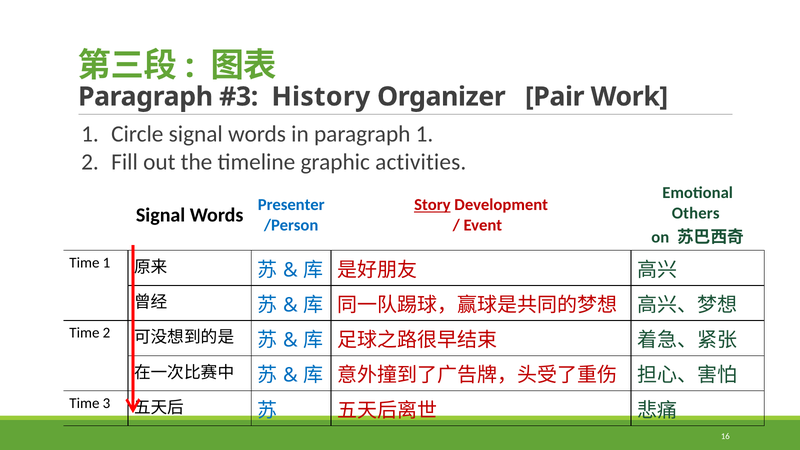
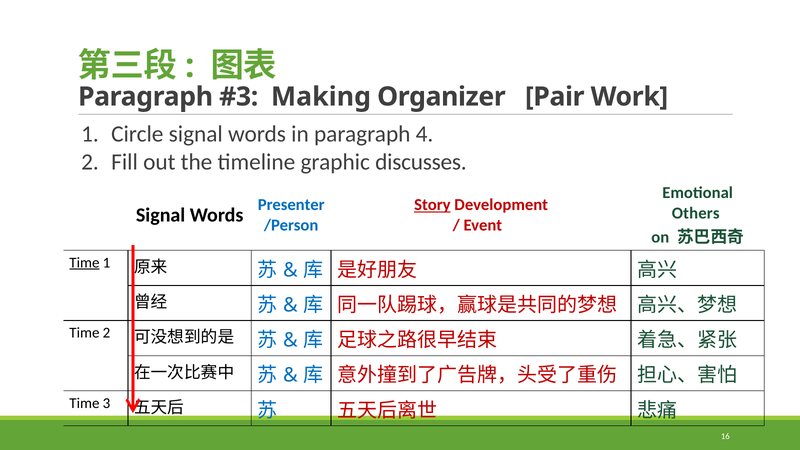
History: History -> Making (321, 97)
paragraph 1: 1 -> 4 (425, 134)
activities: activities -> discusses (421, 162)
Time underline: none -> present (84, 263)
